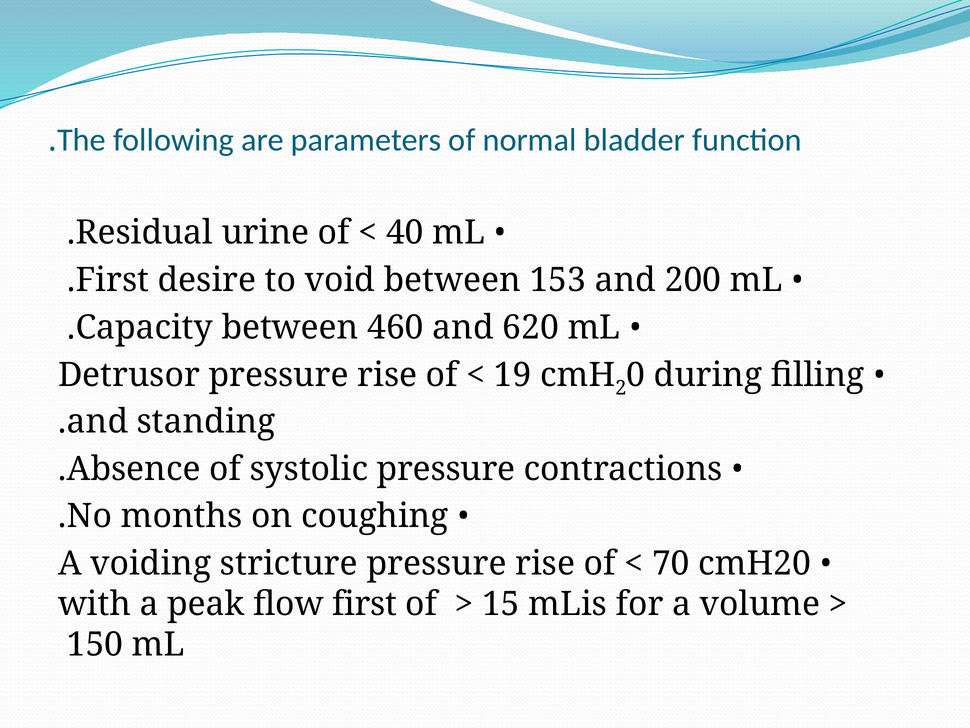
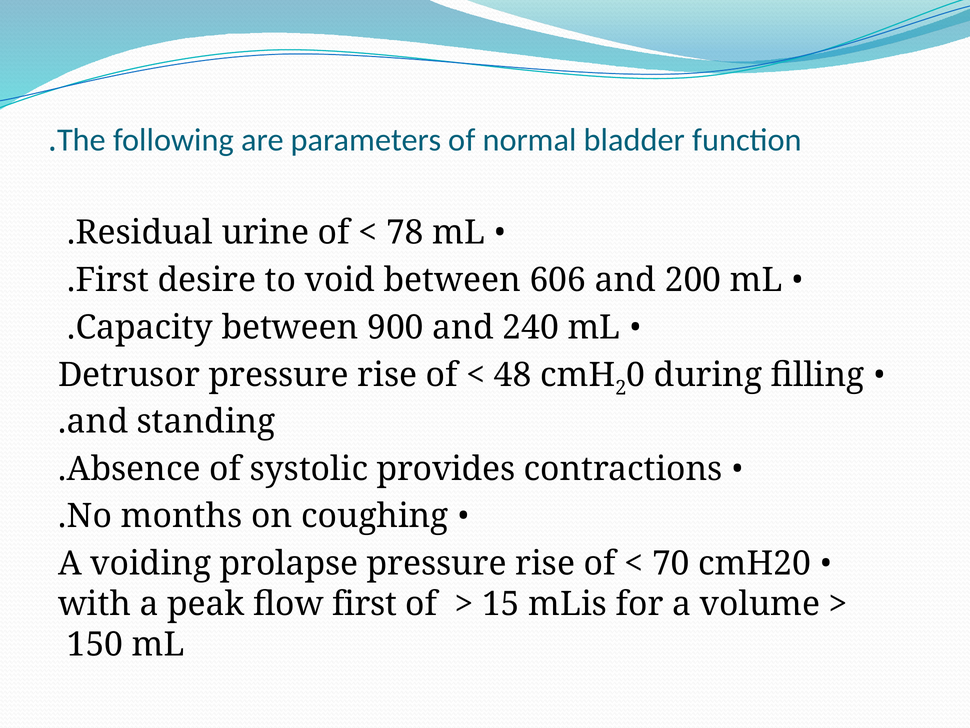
40: 40 -> 78 (405, 233)
153: 153 -> 606 (558, 280)
460: 460 -> 900 (396, 327)
620: 620 -> 240 (531, 327)
19: 19 -> 48 (513, 375)
systolic pressure: pressure -> provides (446, 469)
stricture: stricture -> prolapse (289, 563)
